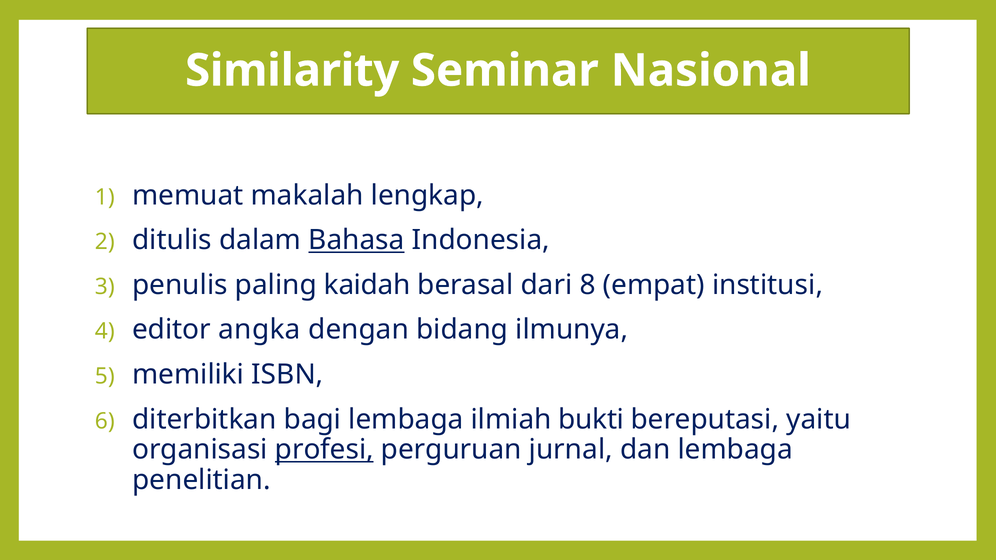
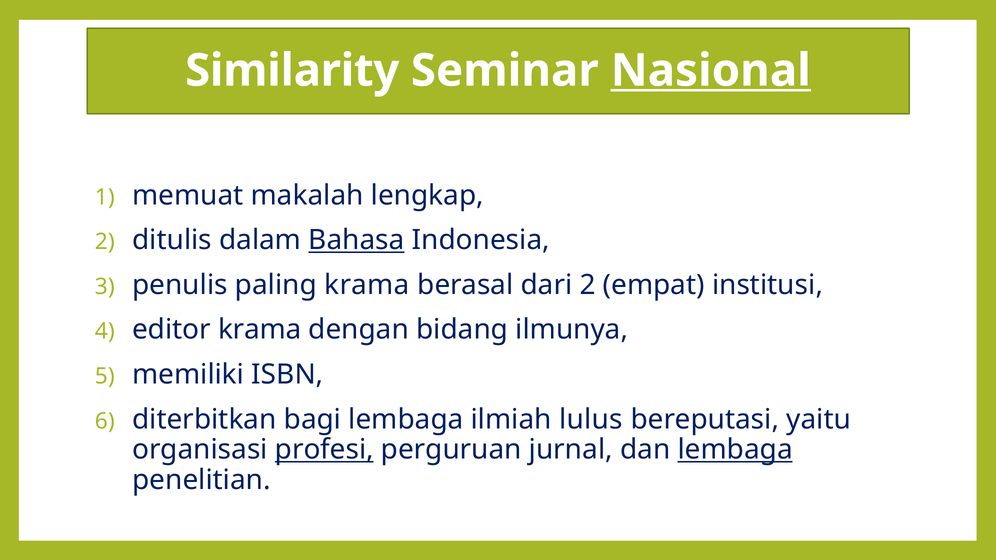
Nasional underline: none -> present (711, 71)
paling kaidah: kaidah -> krama (367, 285)
dari 8: 8 -> 2 (588, 285)
editor angka: angka -> krama (260, 330)
bukti: bukti -> lulus (591, 420)
lembaga underline: none -> present (735, 450)
